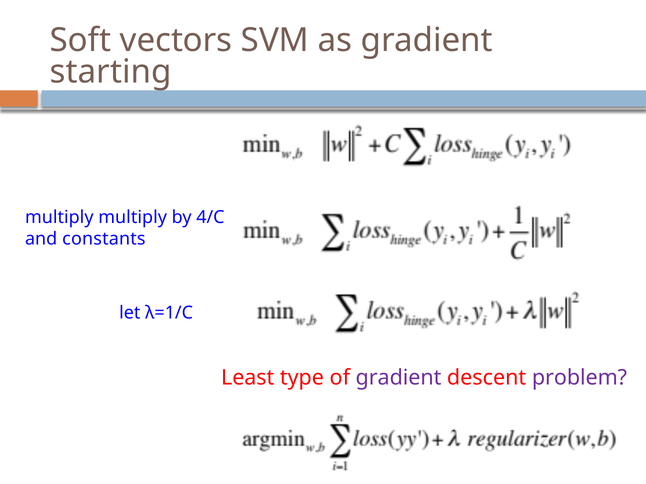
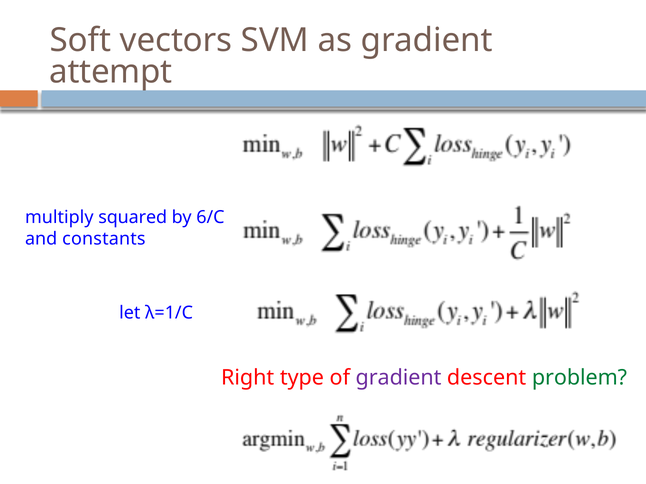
starting: starting -> attempt (111, 72)
multiply multiply: multiply -> squared (133, 217)
4/C: 4/C -> 6/C (210, 217)
Least: Least -> Right (248, 378)
problem colour: purple -> green (579, 378)
